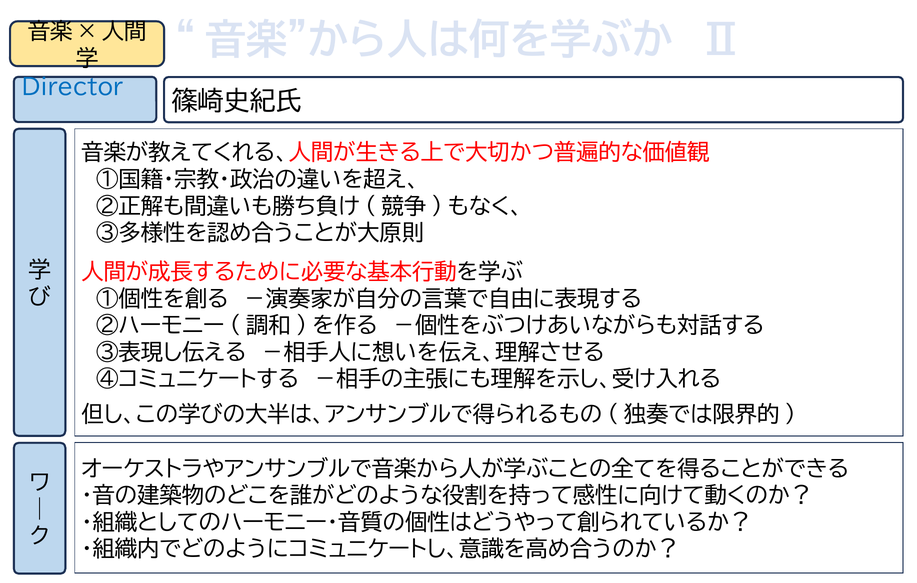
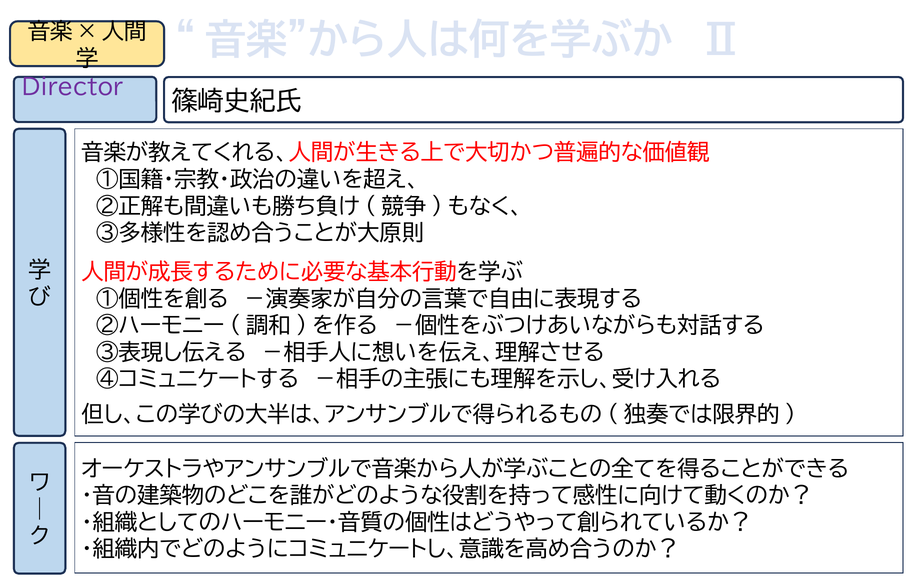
Director colour: blue -> purple (72, 88)
